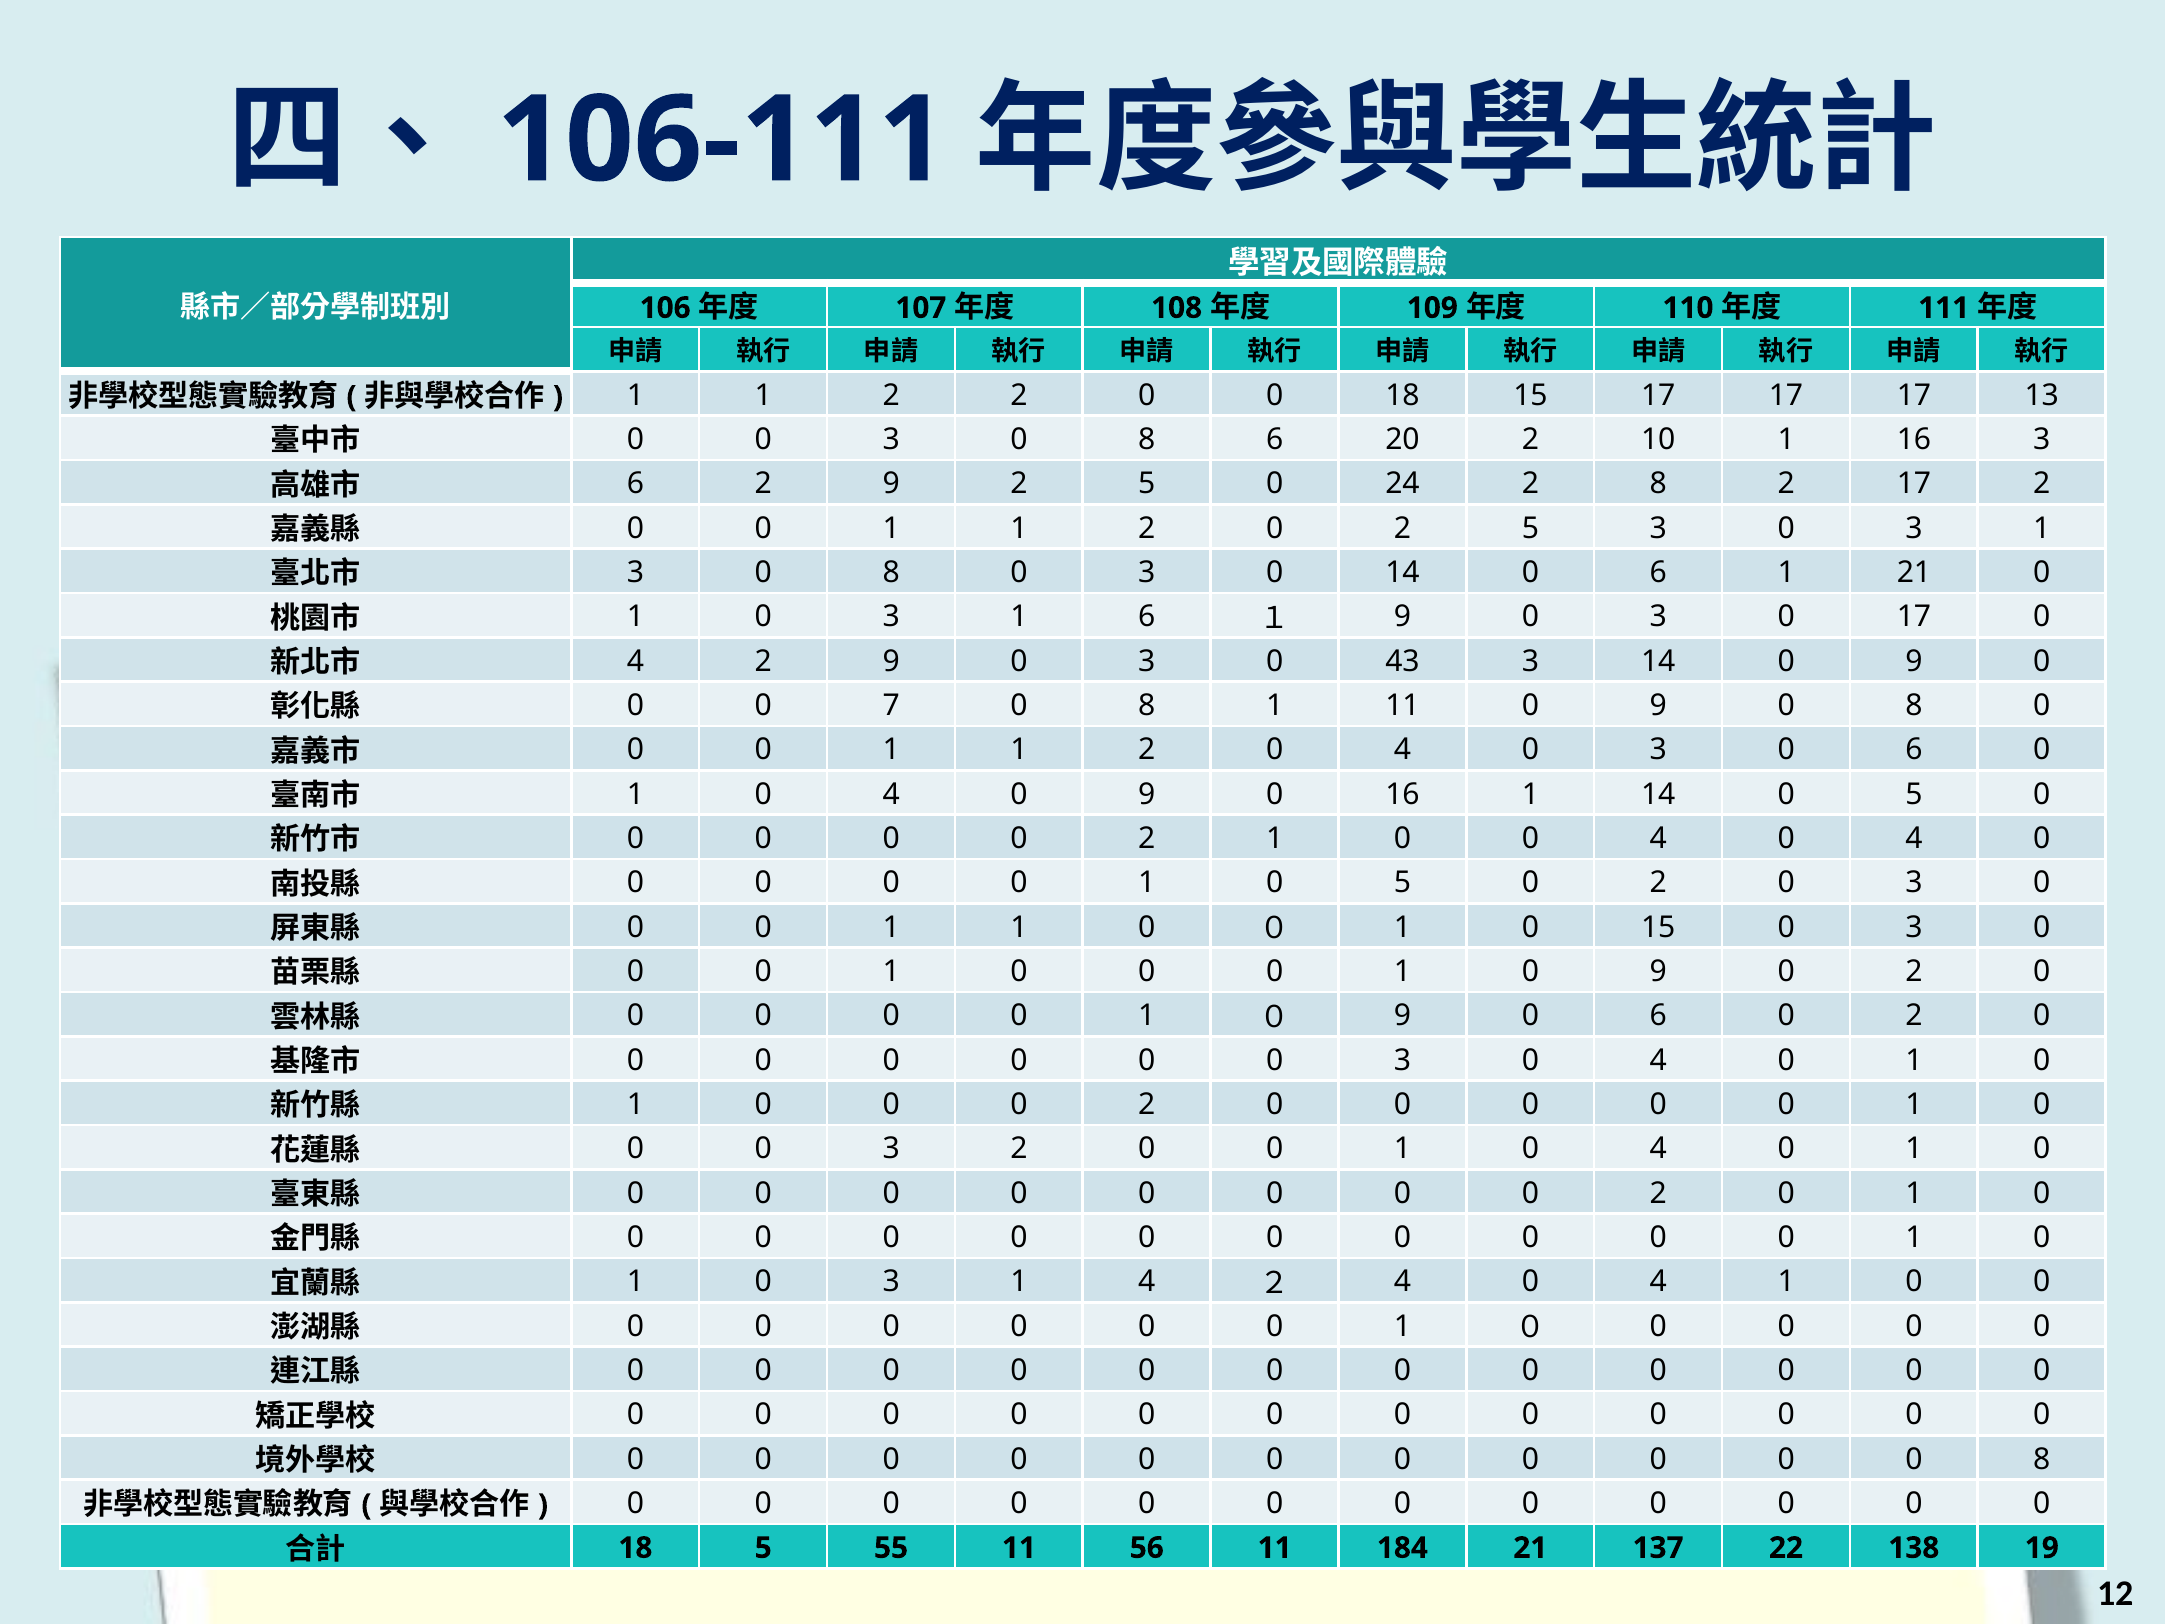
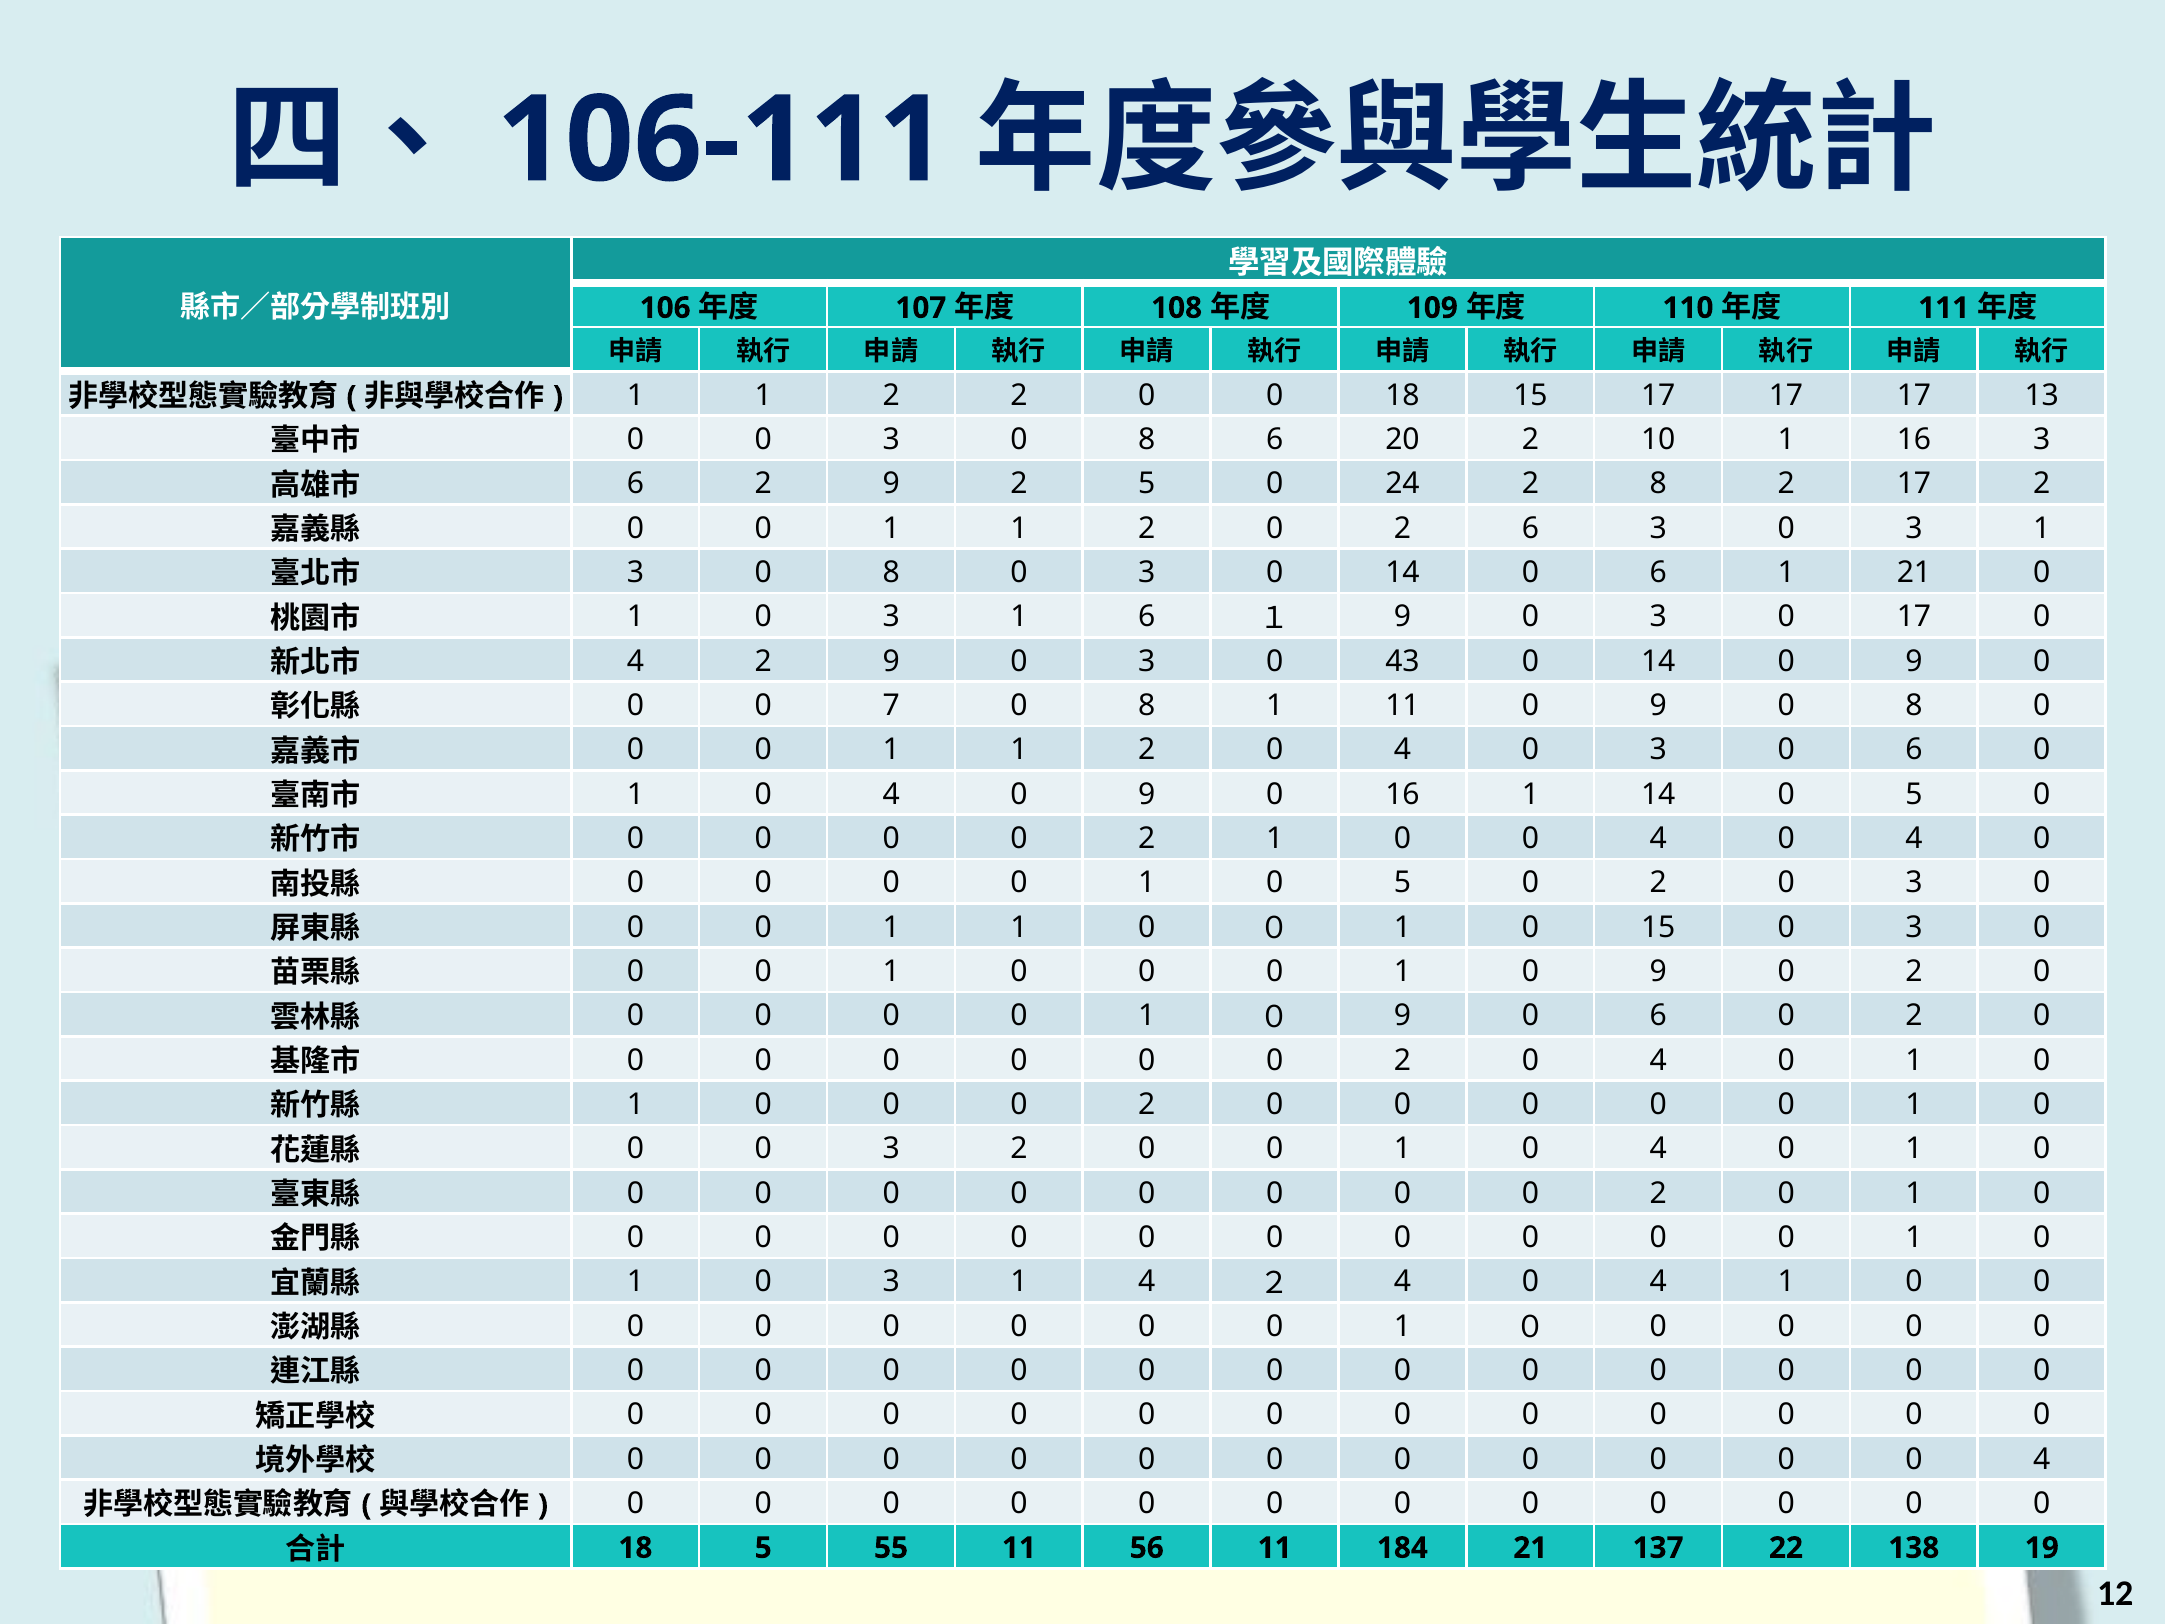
0 2 5: 5 -> 6 (1530, 528)
43 3: 3 -> 0 (1530, 661)
3: 3 -> 2 (1403, 1060)
0 0 0 8: 8 -> 4 (2042, 1459)
